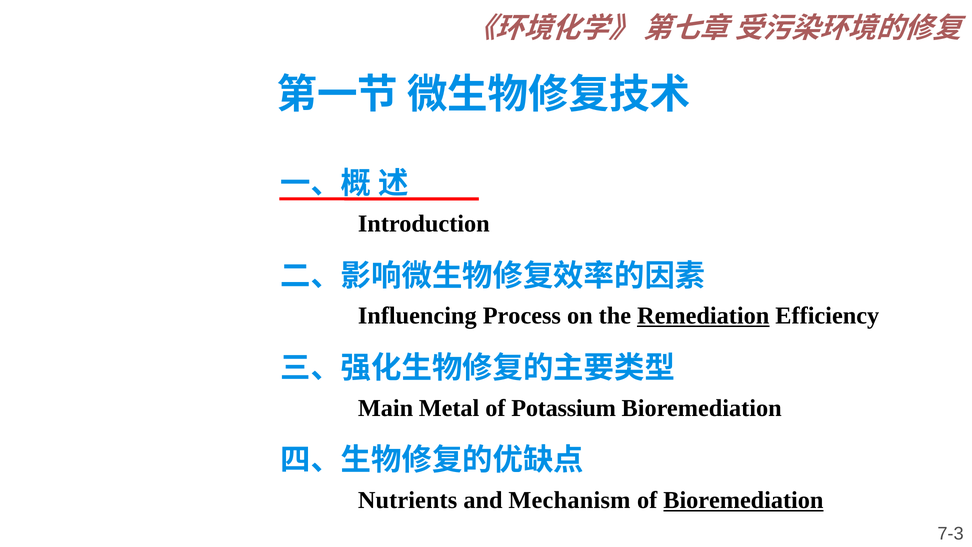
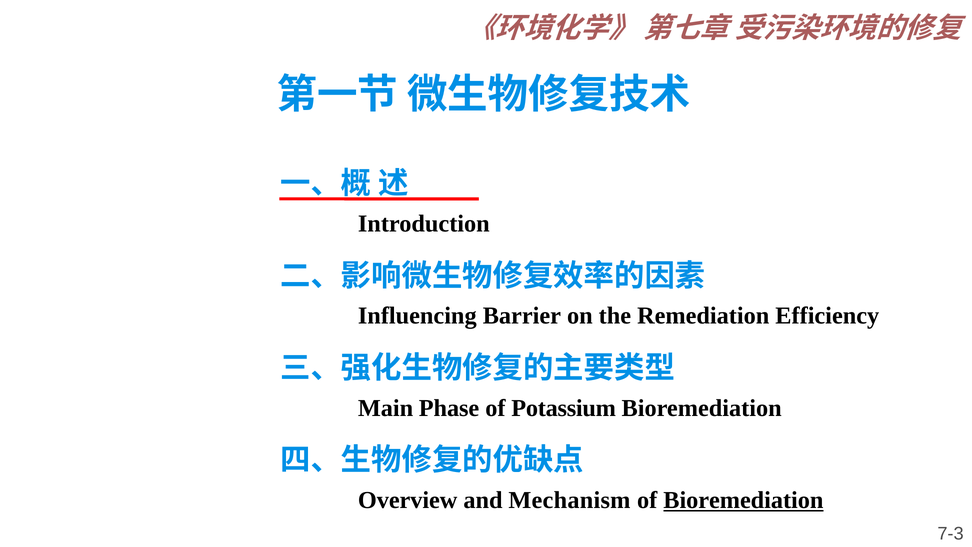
Process: Process -> Barrier (522, 316)
Remediation underline: present -> none (703, 316)
Metal: Metal -> Phase (449, 408)
Nutrients: Nutrients -> Overview (408, 500)
